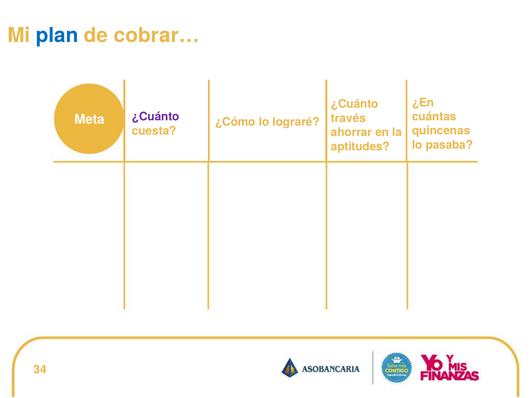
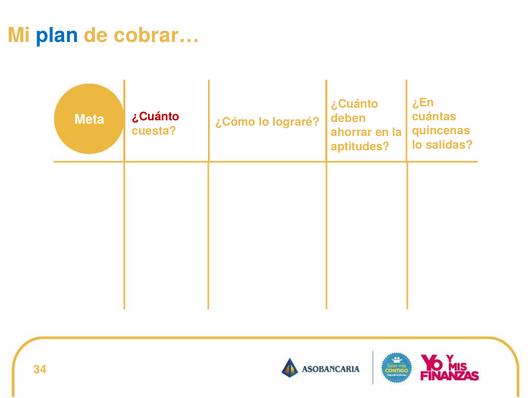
través: través -> deben (348, 118)
¿Cuánto colour: purple -> red (156, 117)
pasaba: pasaba -> salidas (449, 145)
